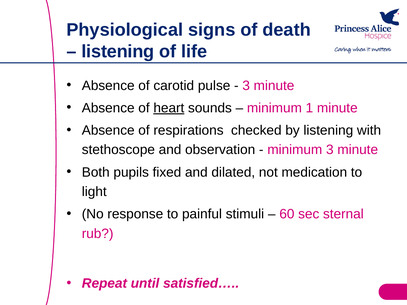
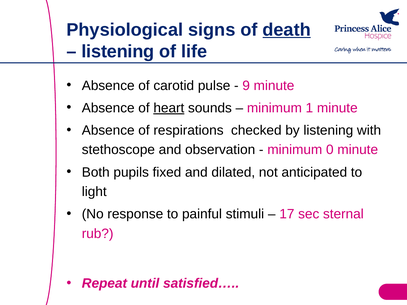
death underline: none -> present (287, 30)
3: 3 -> 9 (246, 86)
minimum 3: 3 -> 0 (330, 150)
medication: medication -> anticipated (314, 172)
60: 60 -> 17 (287, 214)
